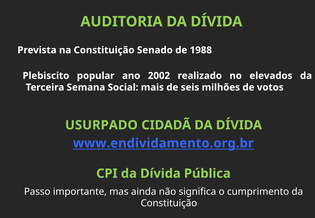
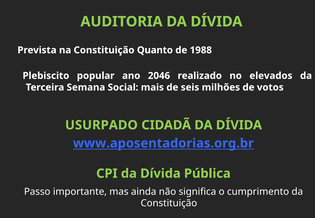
Senado: Senado -> Quanto (155, 50)
2002: 2002 -> 2046 (159, 76)
www.endividamento.org.br: www.endividamento.org.br -> www.aposentadorias.org.br (163, 143)
